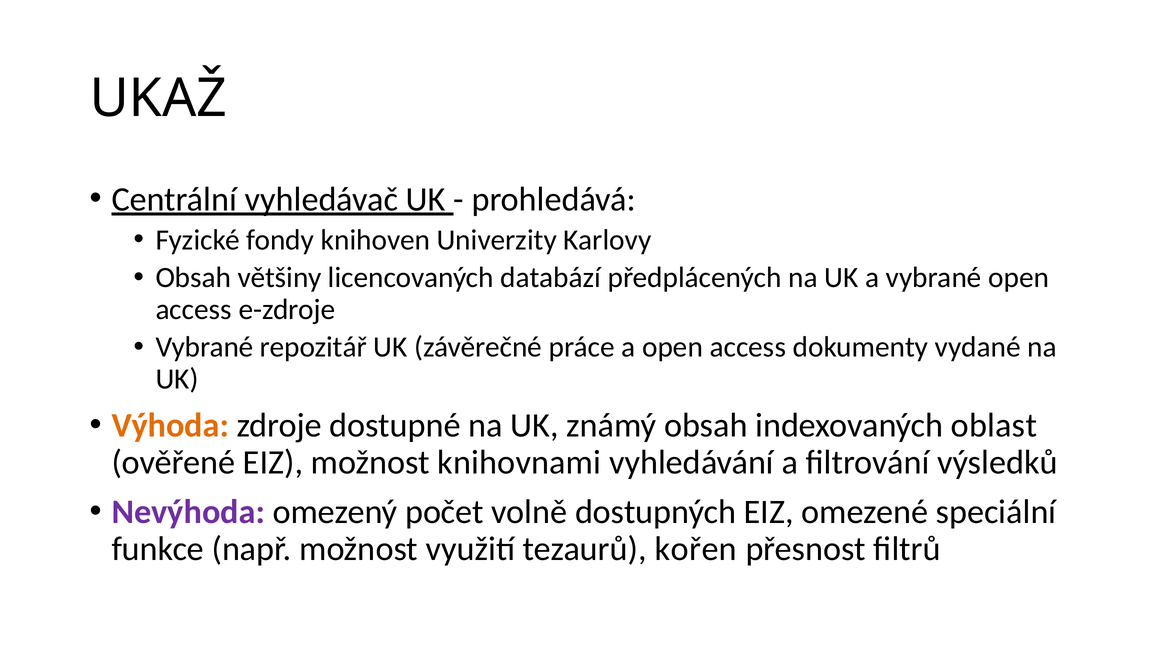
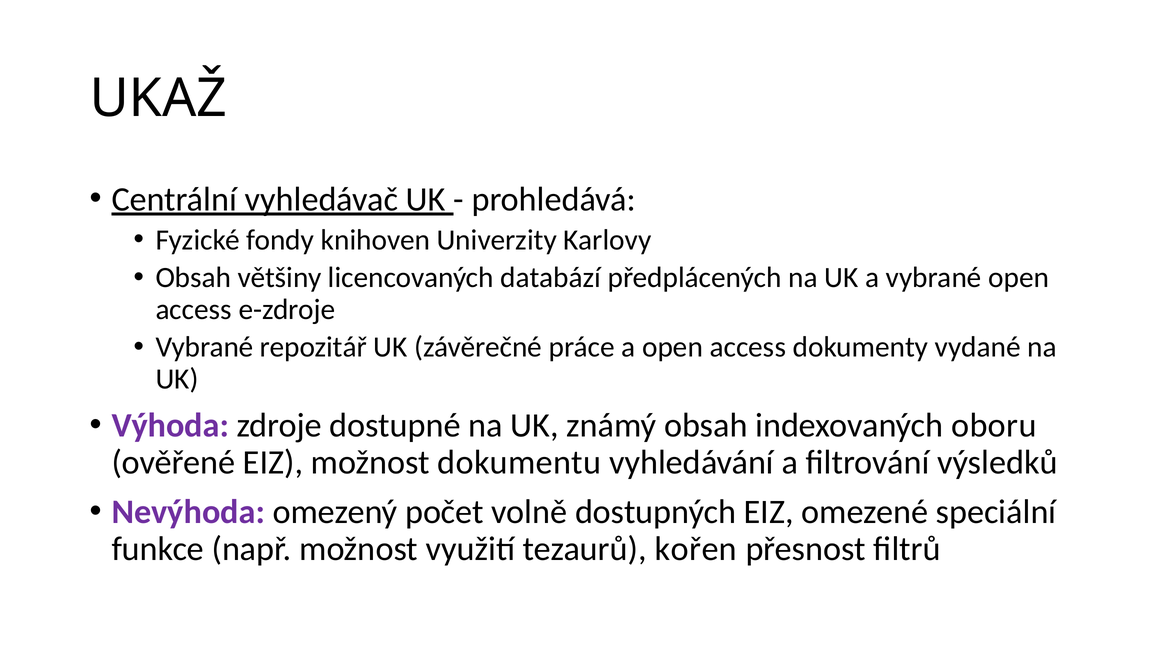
Výhoda colour: orange -> purple (170, 425)
oblast: oblast -> oboru (994, 425)
knihovnami: knihovnami -> dokumentu (519, 462)
